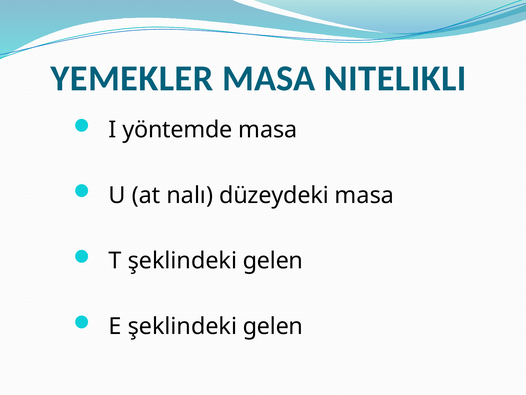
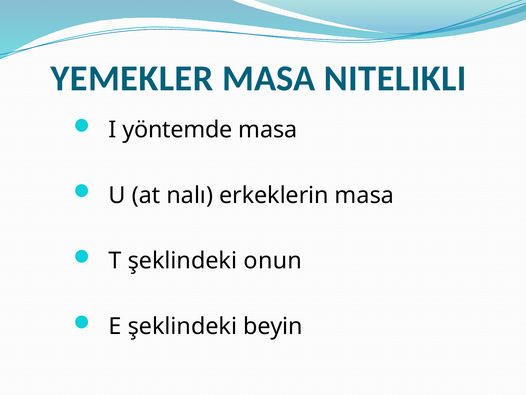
düzeydeki: düzeydeki -> erkeklerin (274, 195)
T şeklindeki gelen: gelen -> onun (273, 261)
E şeklindeki gelen: gelen -> beyin (273, 326)
